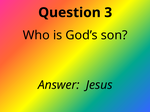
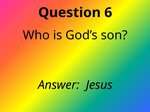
3: 3 -> 6 (108, 13)
